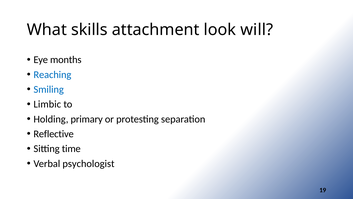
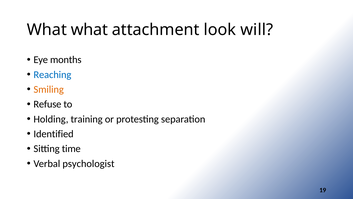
What skills: skills -> what (89, 30)
Smiling colour: blue -> orange (49, 89)
Limbic: Limbic -> Refuse (47, 104)
primary: primary -> training (87, 119)
Reflective: Reflective -> Identified (54, 134)
